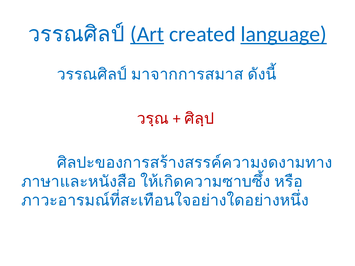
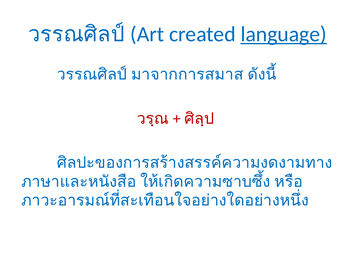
Art underline: present -> none (147, 34)
